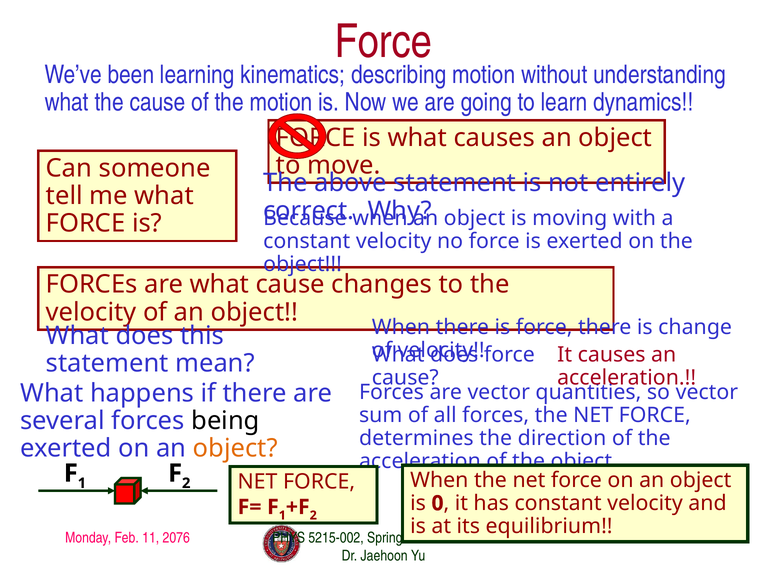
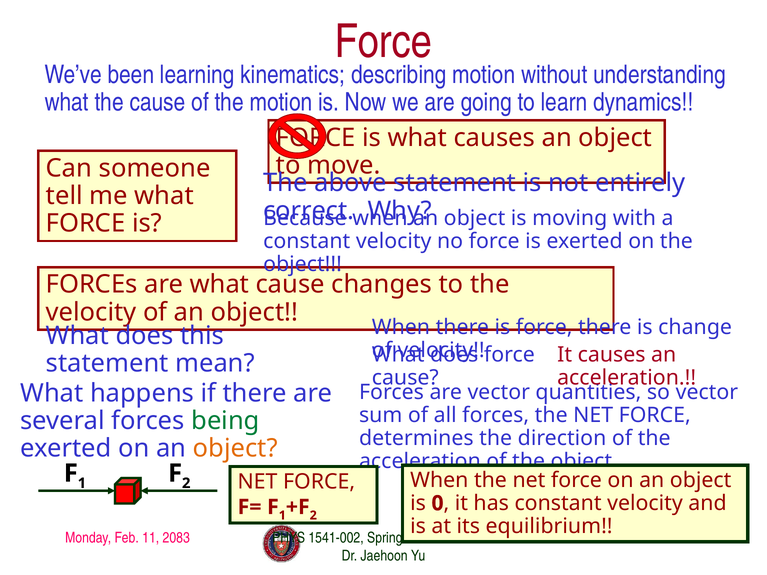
being colour: black -> green (225, 421)
2076: 2076 -> 2083 (176, 538)
5215-002: 5215-002 -> 1541-002 (336, 538)
